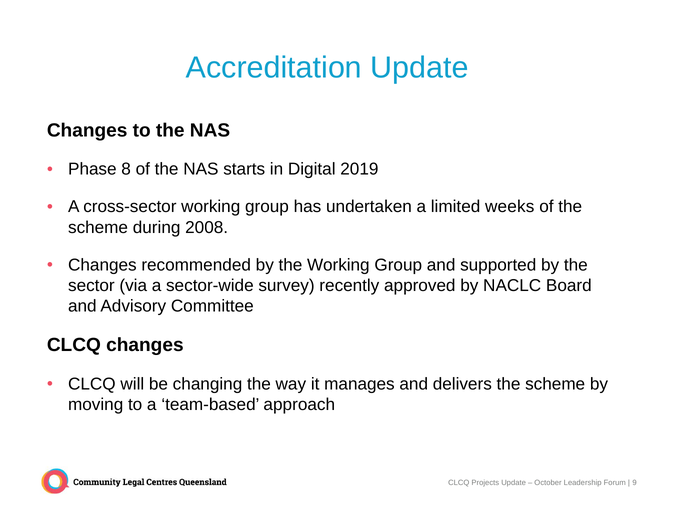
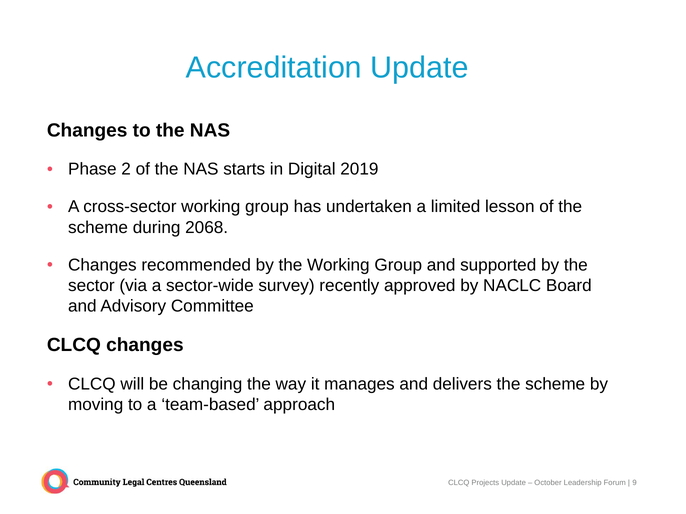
8: 8 -> 2 (126, 169)
weeks: weeks -> lesson (510, 207)
2008: 2008 -> 2068 (207, 228)
